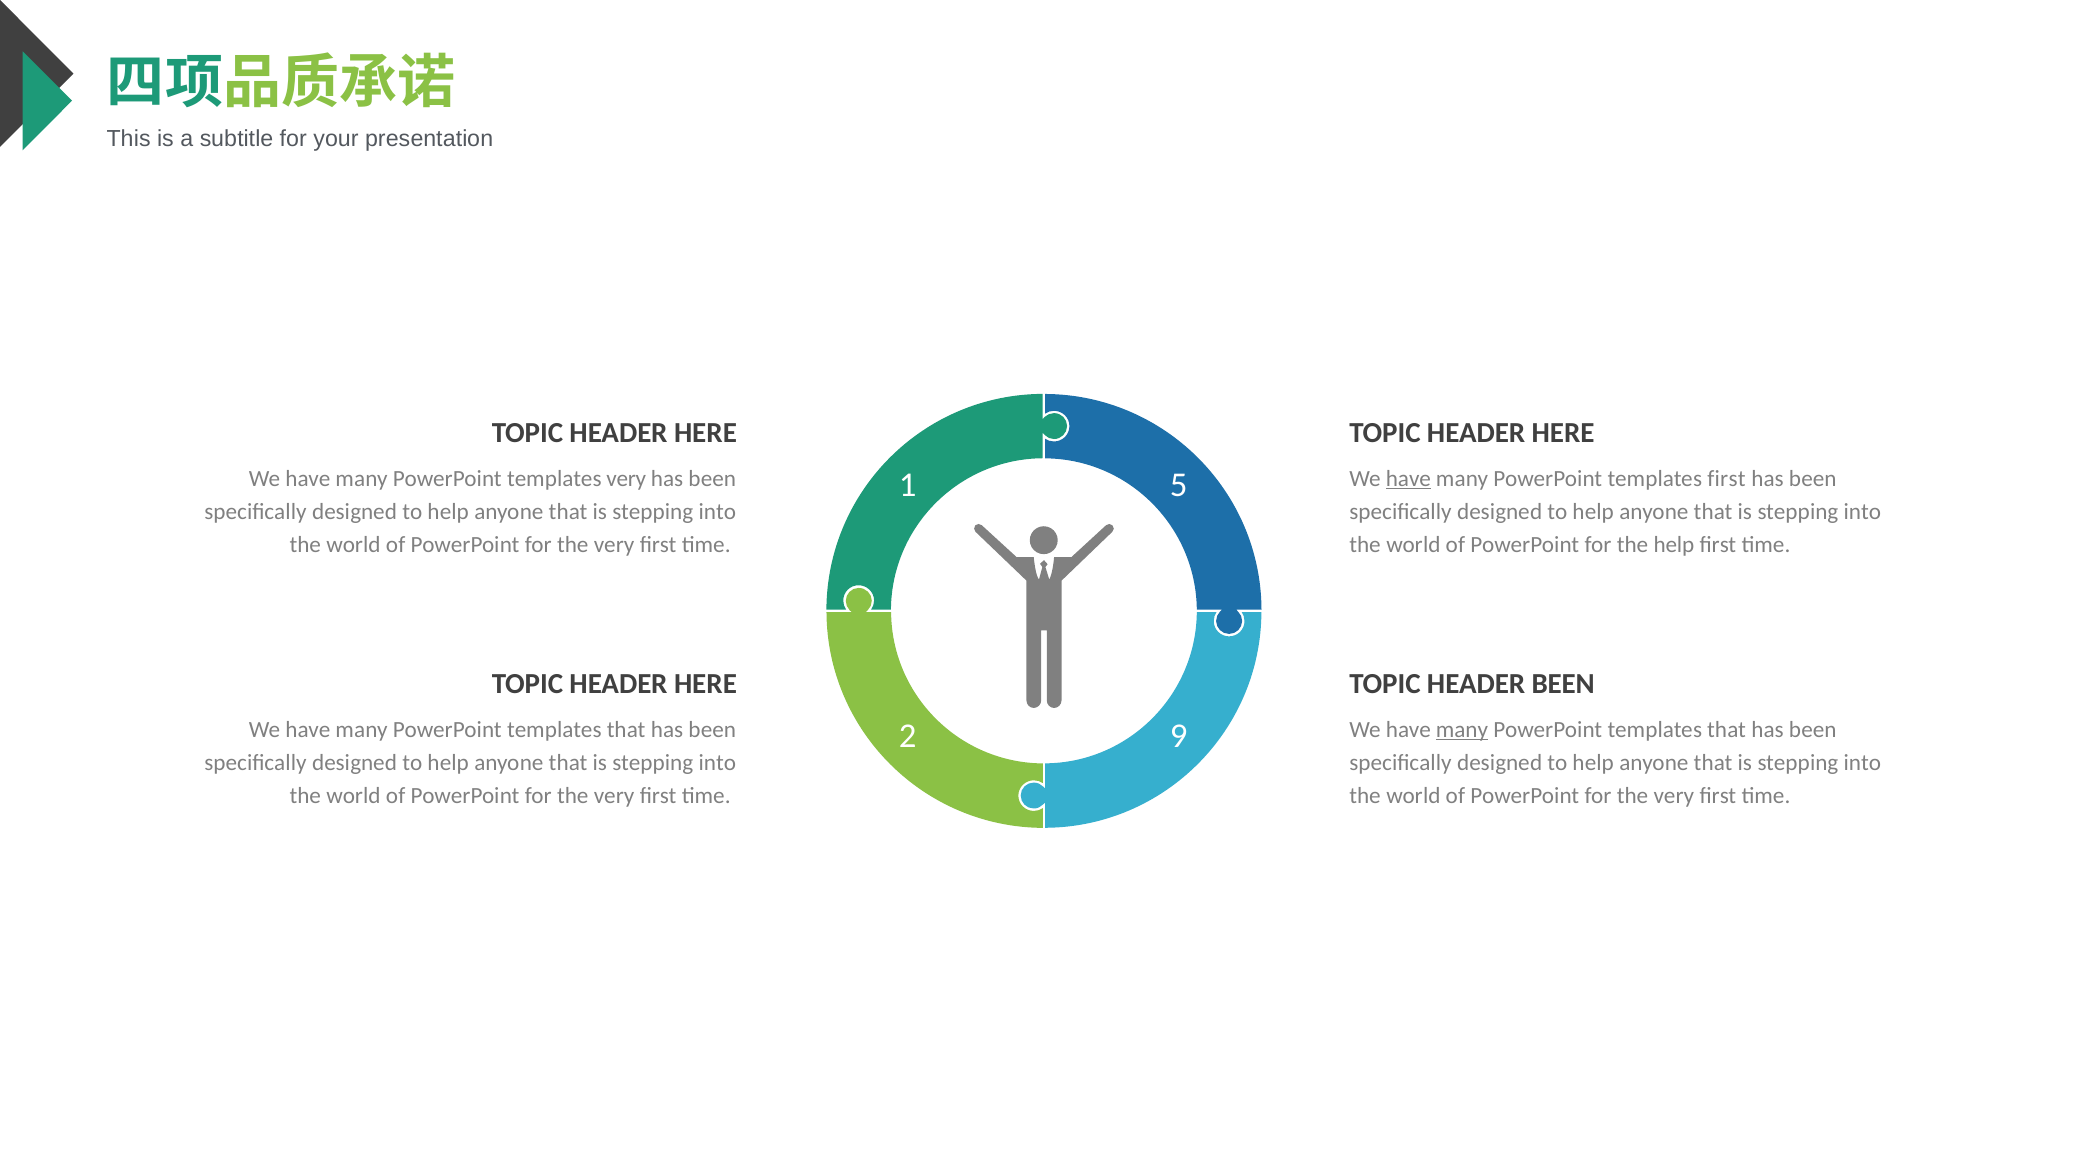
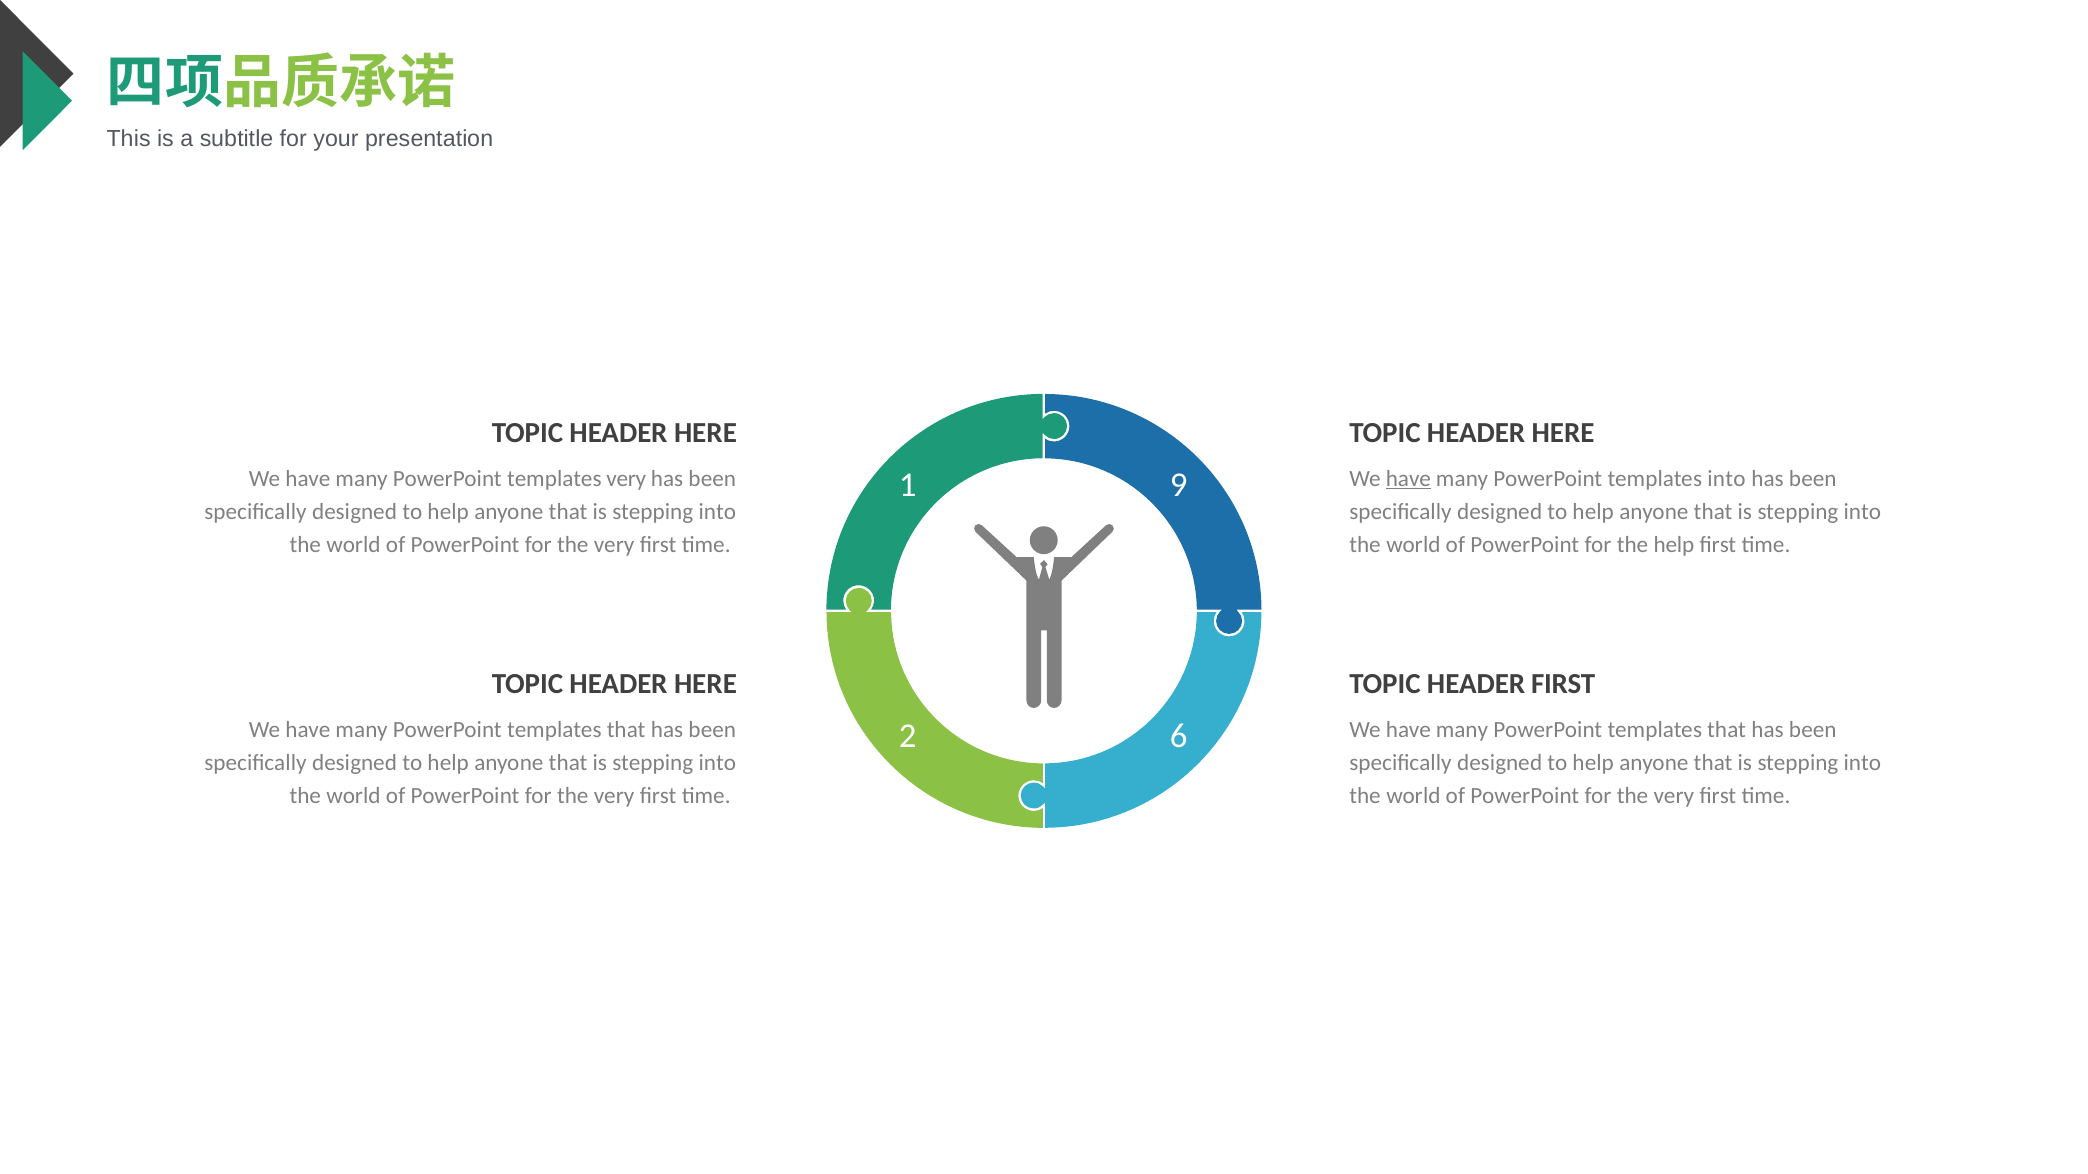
templates first: first -> into (1726, 478)
5: 5 -> 9 (1179, 485)
HEADER BEEN: BEEN -> FIRST (1563, 684)
many underline: present -> none (1462, 730)
9: 9 -> 6 (1179, 736)
